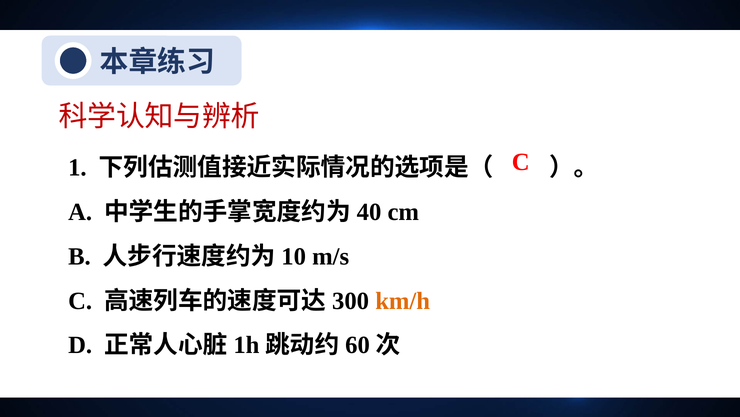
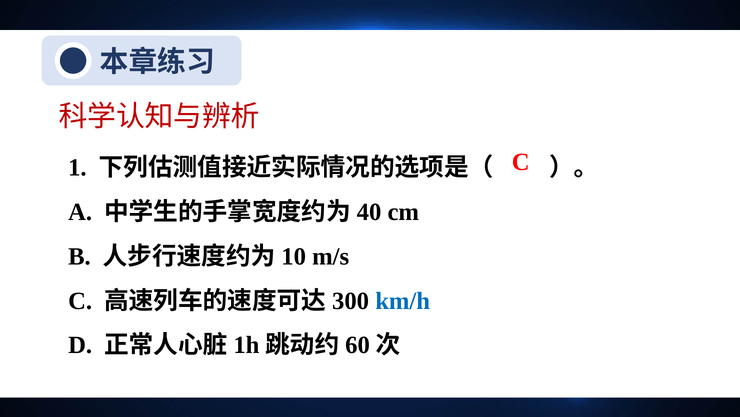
km/h colour: orange -> blue (403, 300)
